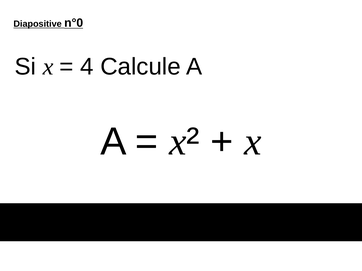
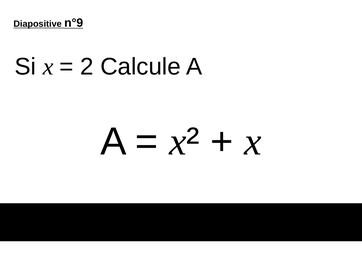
n°0: n°0 -> n°9 (74, 23)
4: 4 -> 2 (87, 67)
